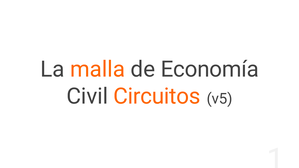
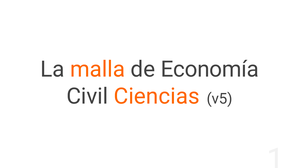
Circuitos: Circuitos -> Ciencias (157, 96)
